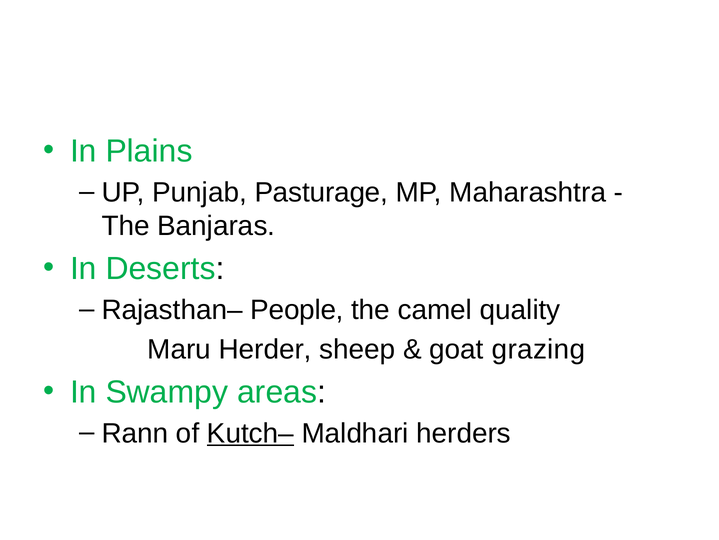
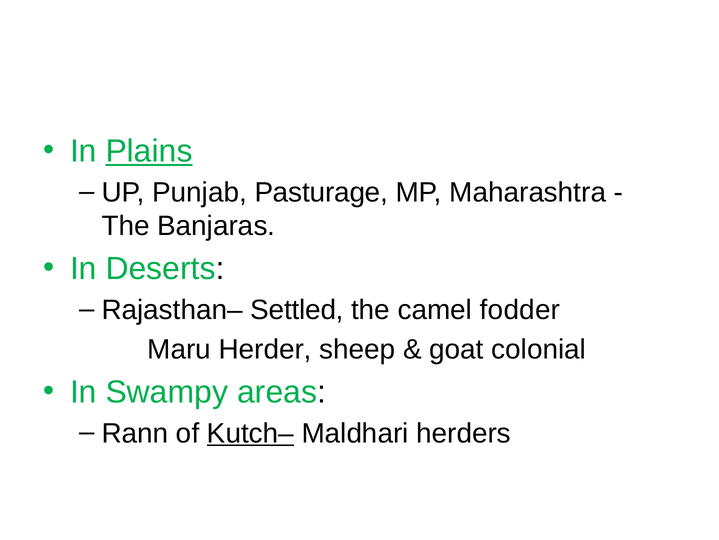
Plains underline: none -> present (149, 151)
People: People -> Settled (297, 310)
quality: quality -> fodder (520, 310)
grazing: grazing -> colonial (539, 349)
